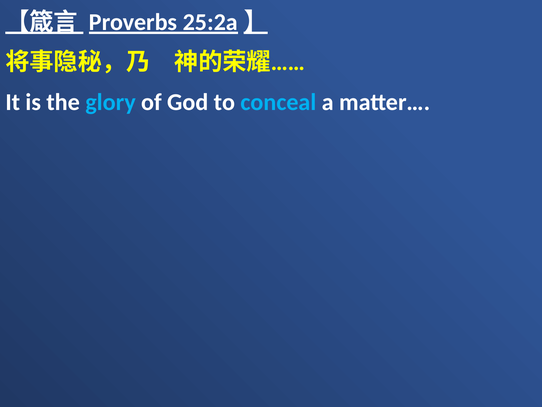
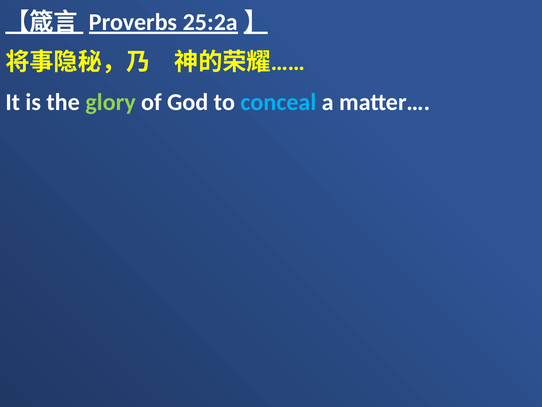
glory colour: light blue -> light green (111, 102)
